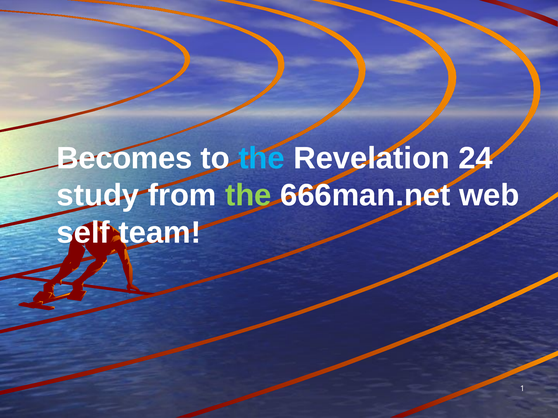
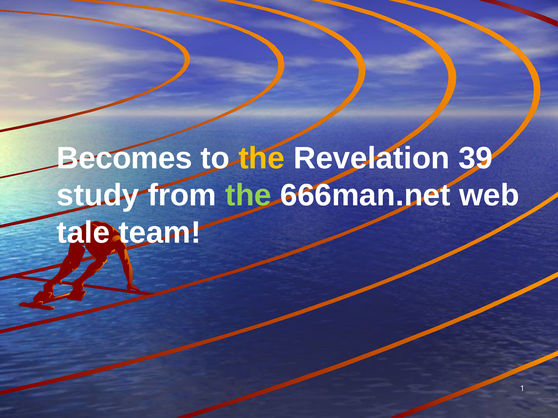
the colour: light blue -> yellow (262, 158)
24: 24 -> 39 (476, 158)
self: self -> tale (83, 233)
